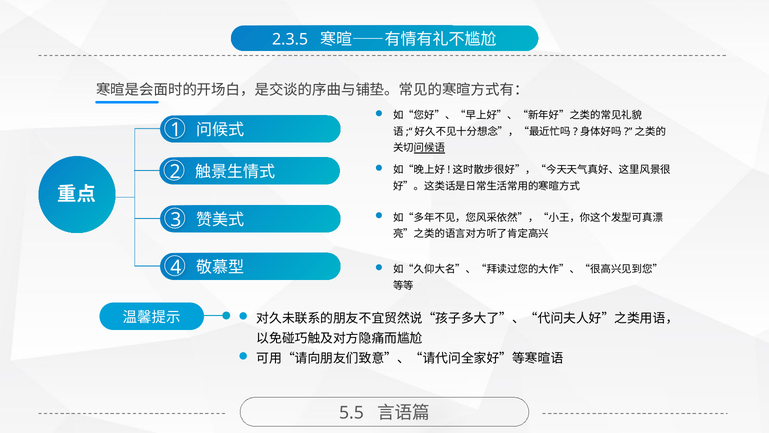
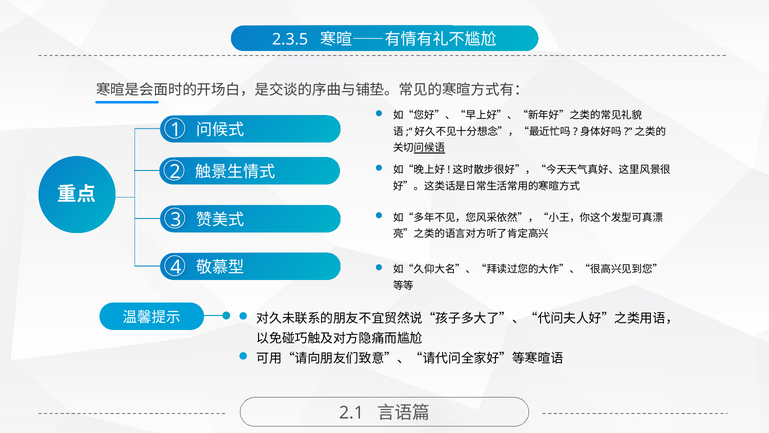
5.5: 5.5 -> 2.1 (351, 413)
